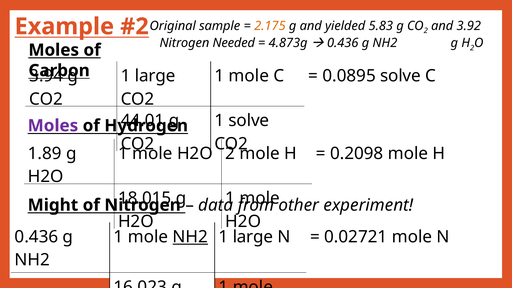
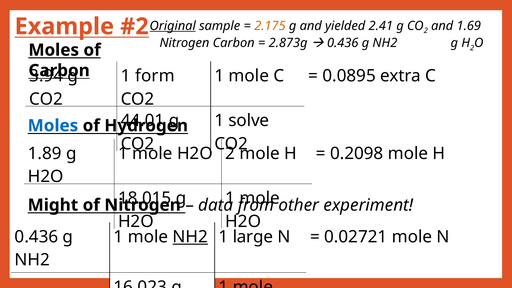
Original underline: none -> present (173, 26)
5.83: 5.83 -> 2.41 (381, 26)
3.92: 3.92 -> 1.69 (469, 26)
Nitrogen Needed: Needed -> Carbon (234, 43)
4.873g: 4.873g -> 2.873g (288, 43)
large: large -> form (155, 76)
0.0895 solve: solve -> extra (401, 76)
Moles colour: purple -> blue (53, 126)
